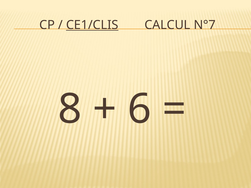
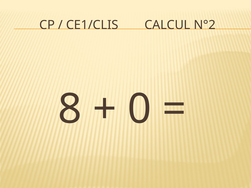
CE1/CLIS underline: present -> none (92, 25)
N°7: N°7 -> N°2 (205, 25)
6: 6 -> 0 (140, 109)
